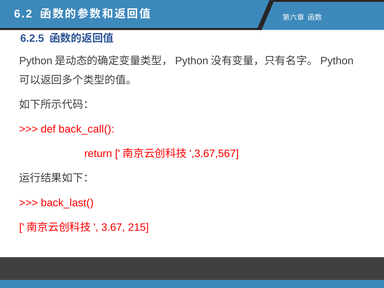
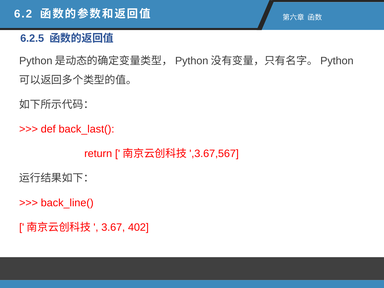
back_call(: back_call( -> back_last( (86, 129)
back_last(: back_last( -> back_line( (67, 203)
215: 215 -> 402 (138, 227)
